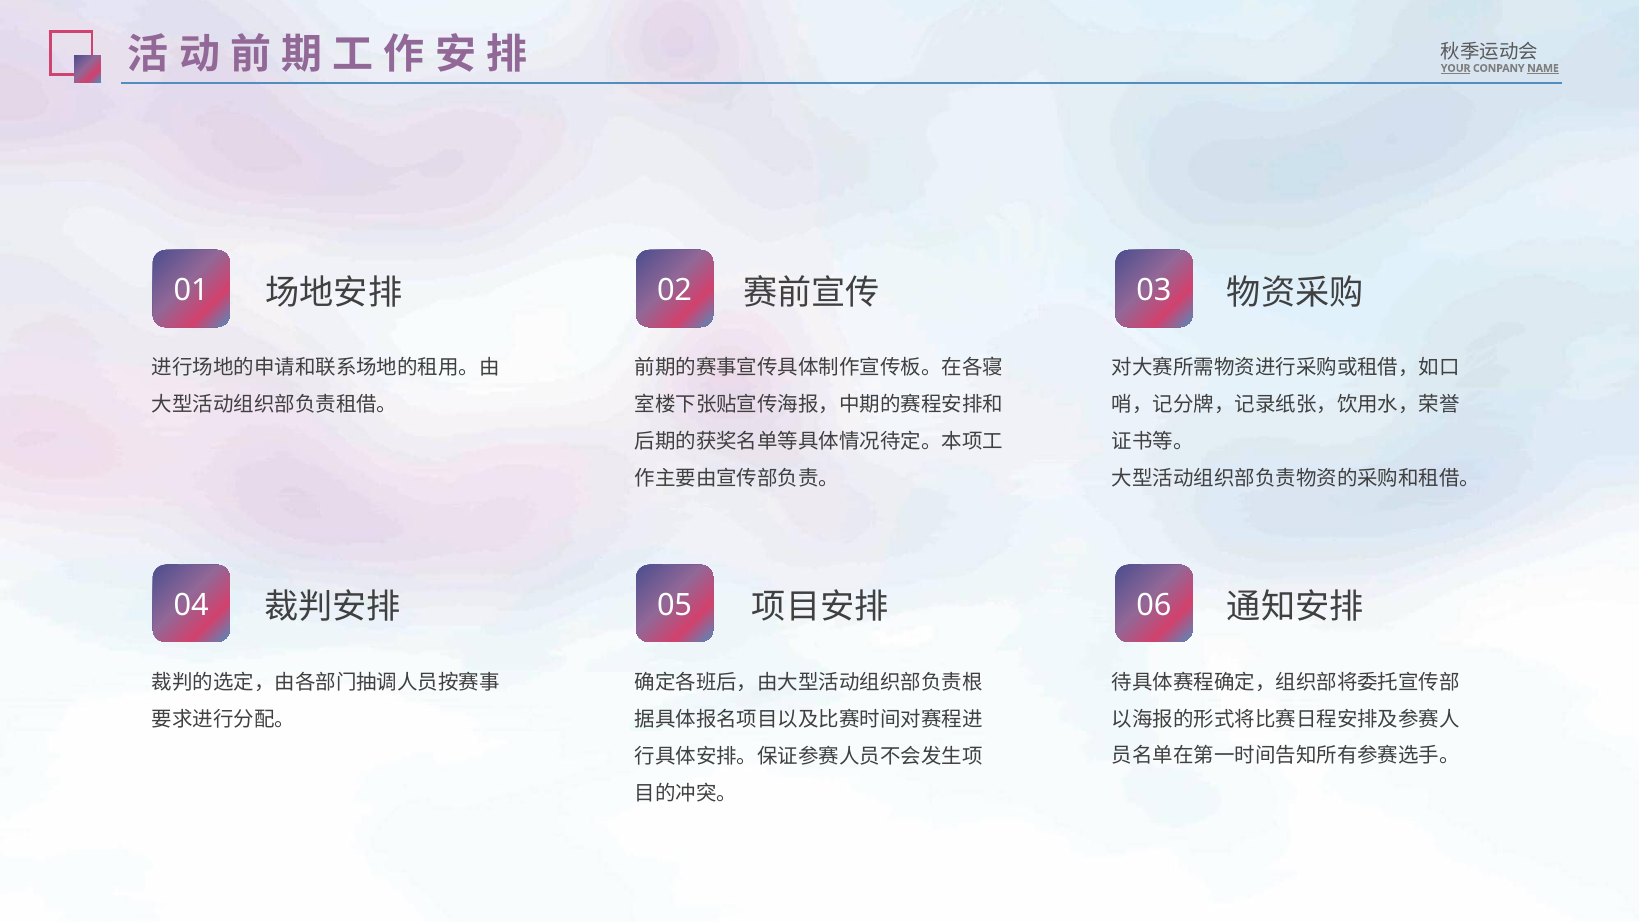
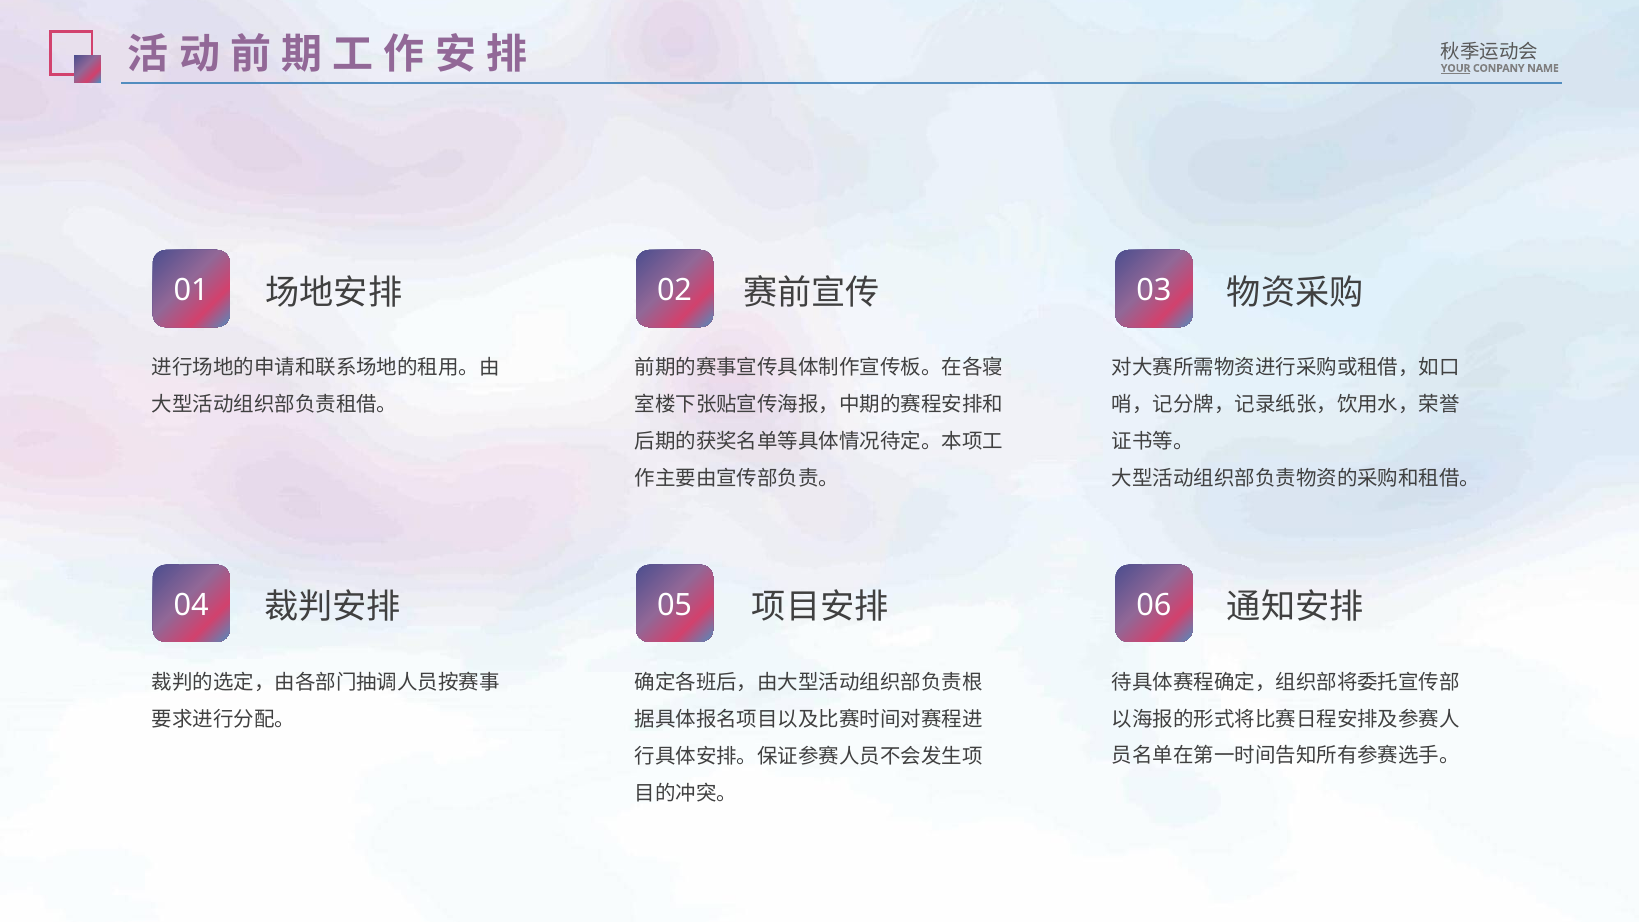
NAME underline: present -> none (1543, 68)
